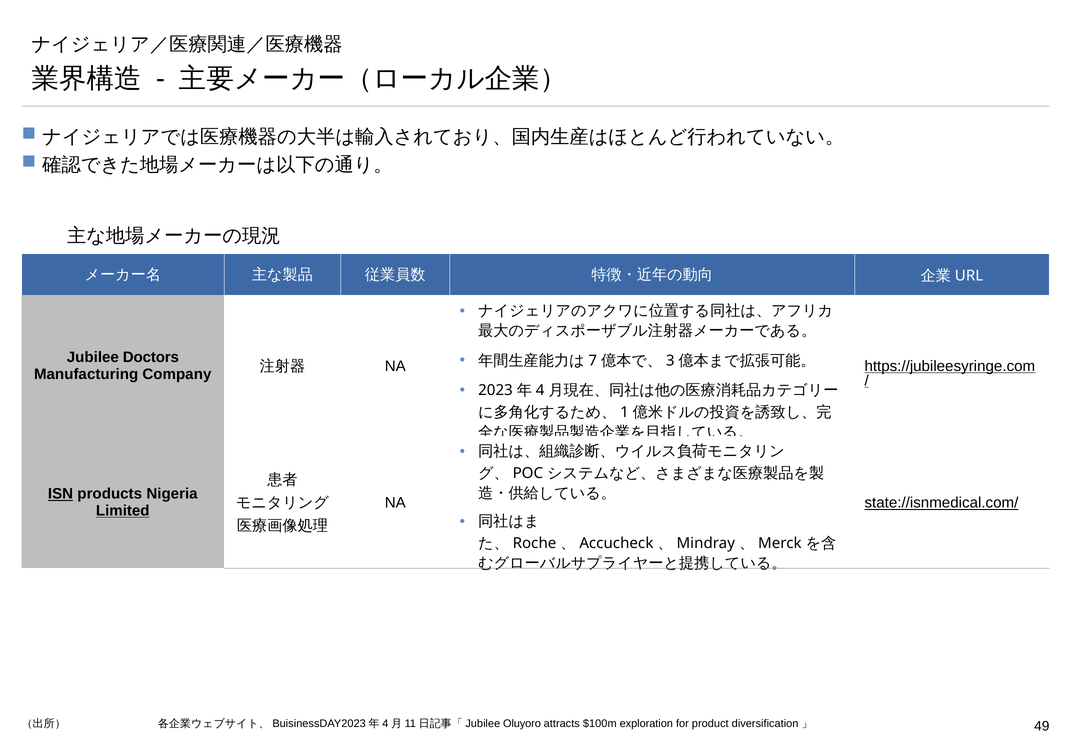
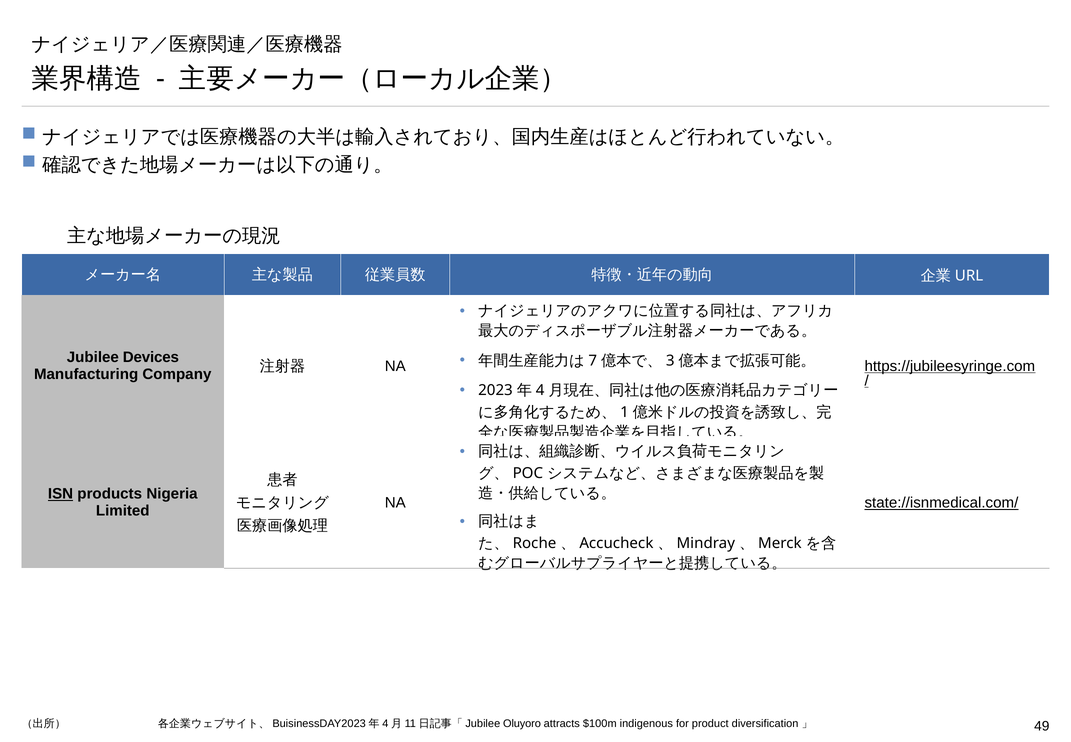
Doctors: Doctors -> Devices (151, 357)
Limited underline: present -> none (123, 510)
exploration: exploration -> indigenous (646, 723)
